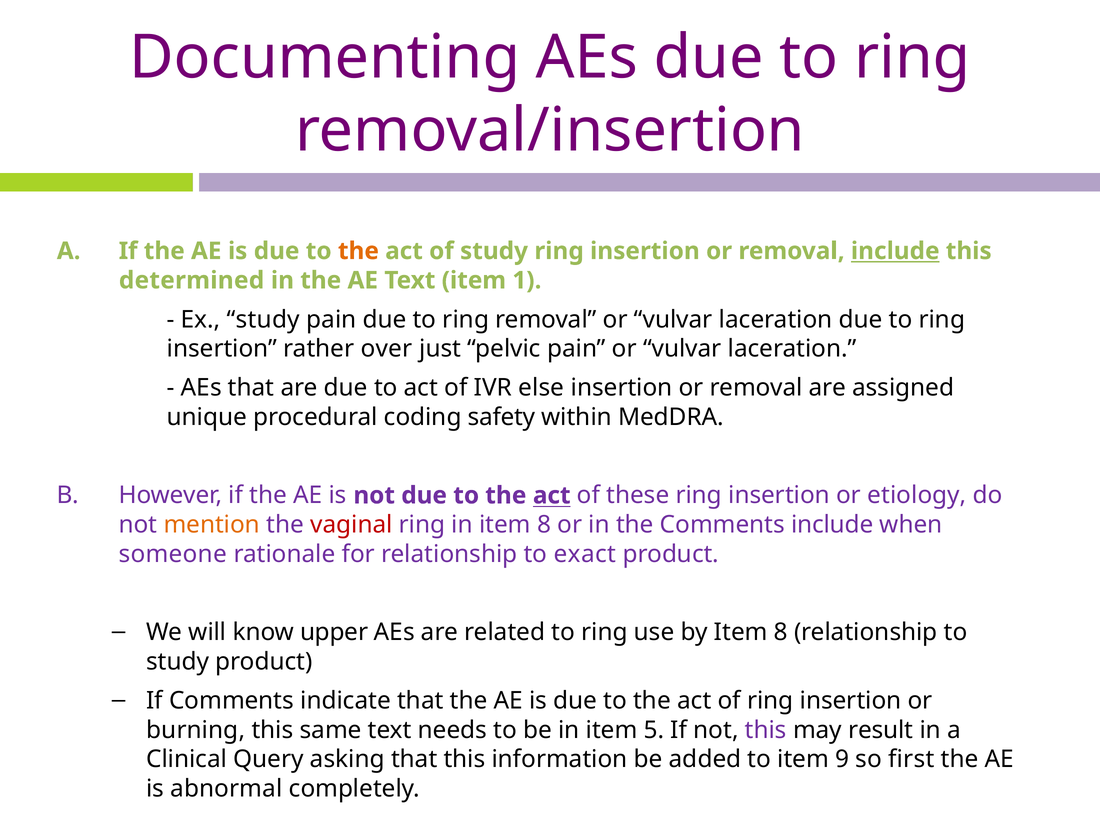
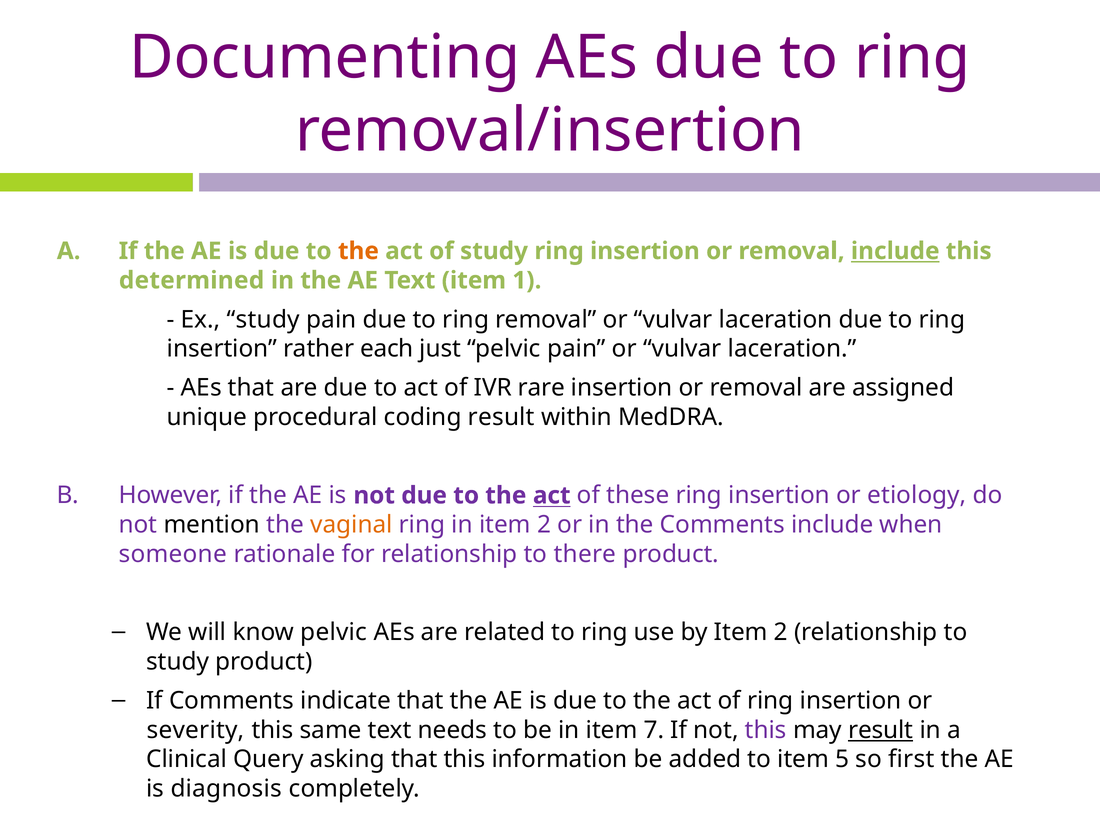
over: over -> each (387, 349)
else: else -> rare (541, 388)
coding safety: safety -> result (501, 417)
mention colour: orange -> black (212, 525)
vaginal colour: red -> orange (351, 525)
in item 8: 8 -> 2 (544, 525)
exact: exact -> there (585, 554)
know upper: upper -> pelvic (334, 632)
by Item 8: 8 -> 2 (781, 632)
burning: burning -> severity (196, 730)
5: 5 -> 7 (654, 730)
result underline: none -> present (881, 730)
9: 9 -> 5 (842, 759)
abnormal: abnormal -> diagnosis (226, 789)
